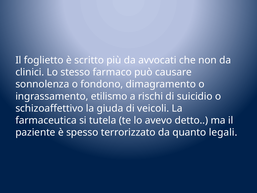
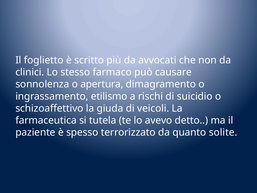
fondono: fondono -> apertura (102, 84)
legali: legali -> solite (223, 132)
